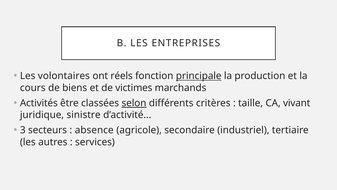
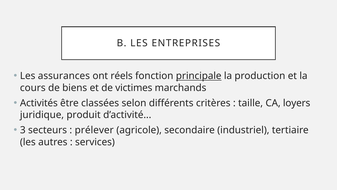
volontaires: volontaires -> assurances (64, 76)
selon underline: present -> none (134, 103)
vivant: vivant -> loyers (297, 103)
sinistre: sinistre -> produit (84, 115)
absence: absence -> prélever (94, 130)
